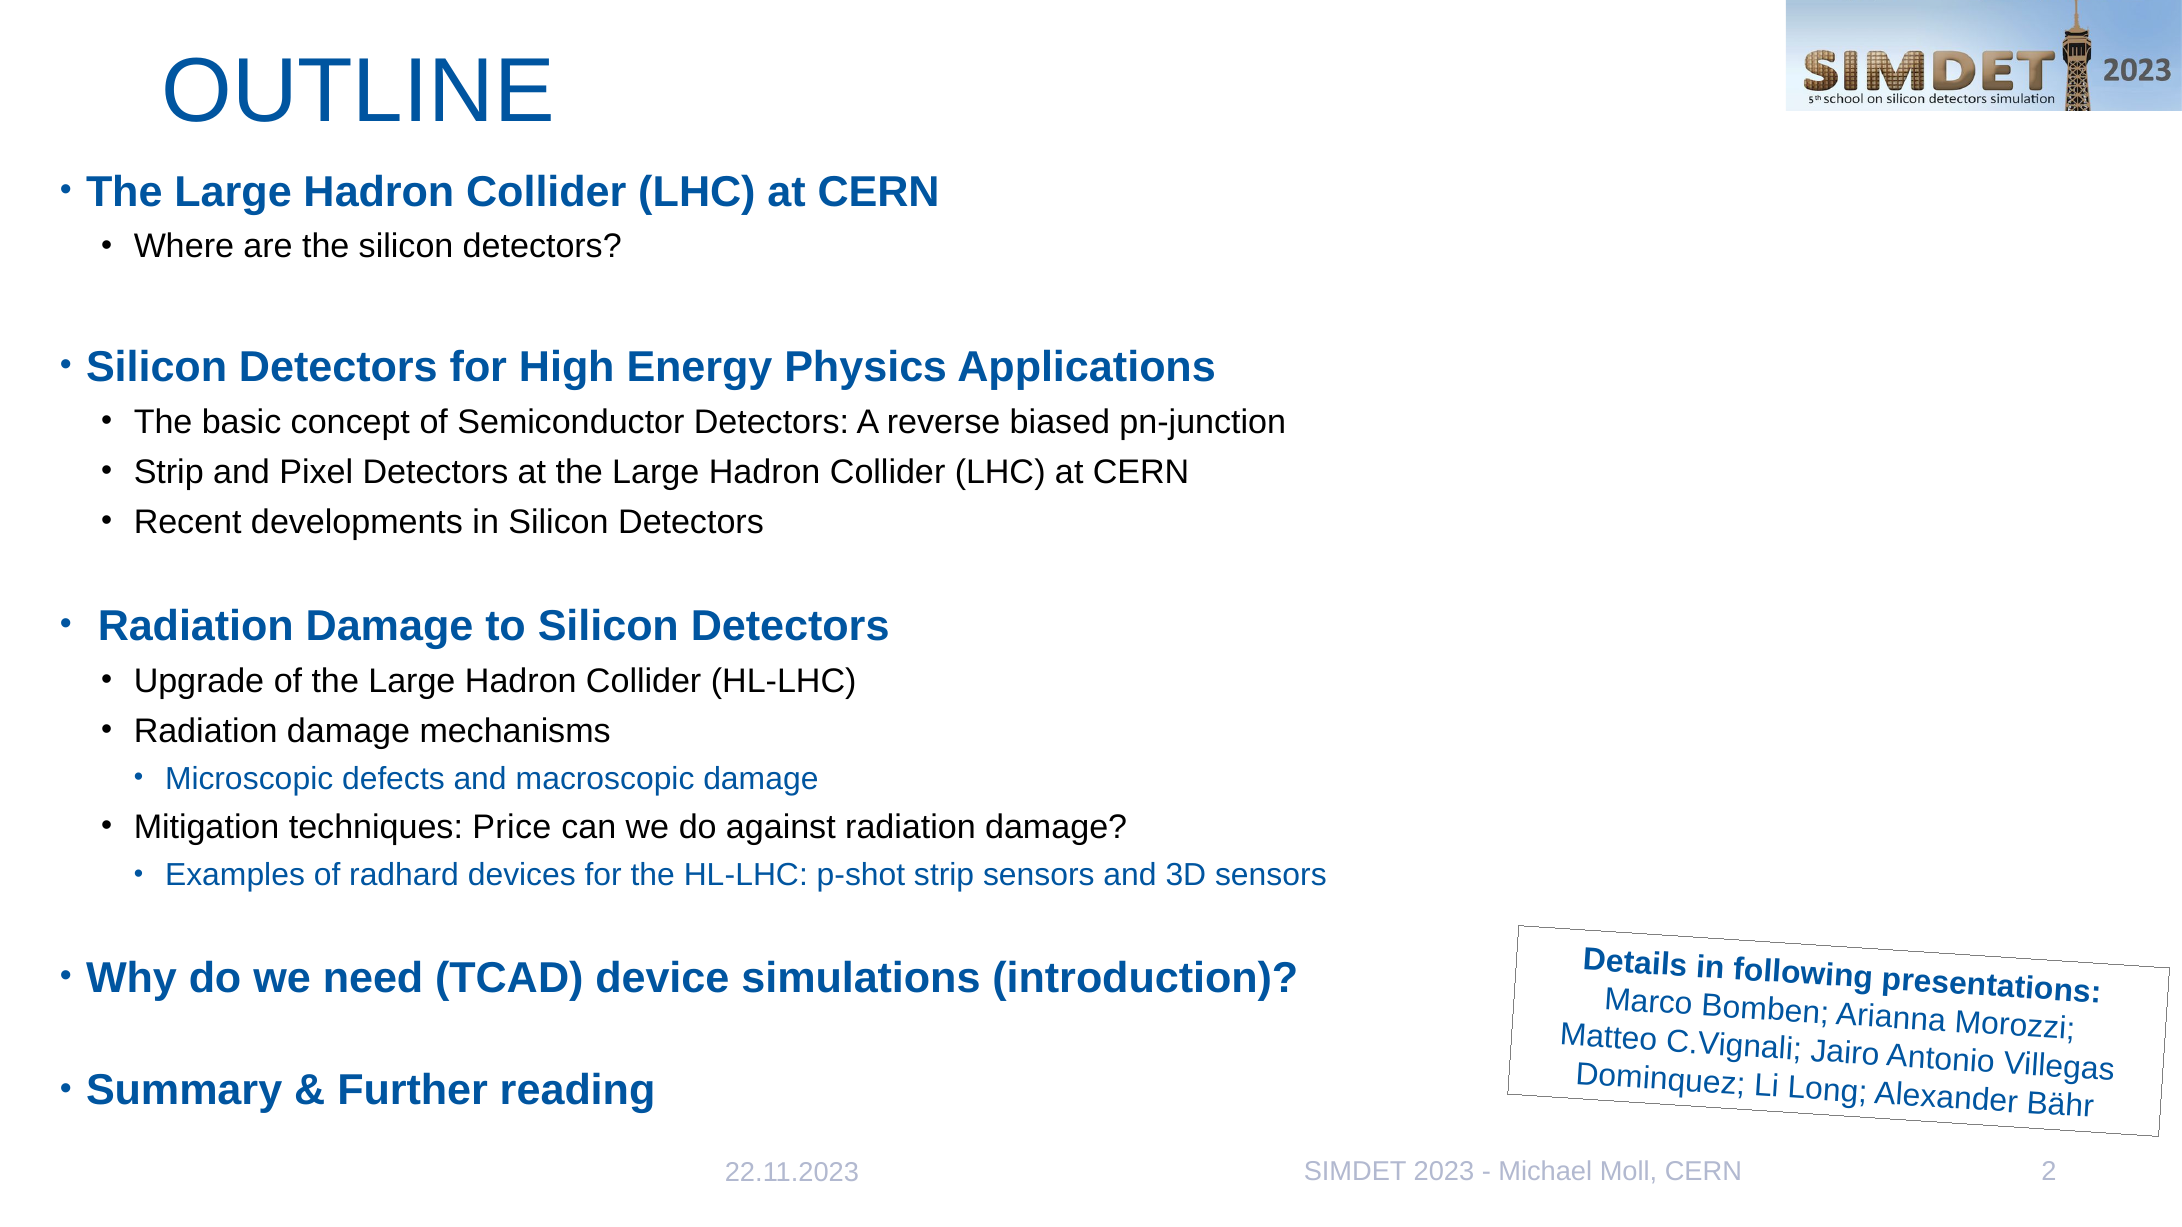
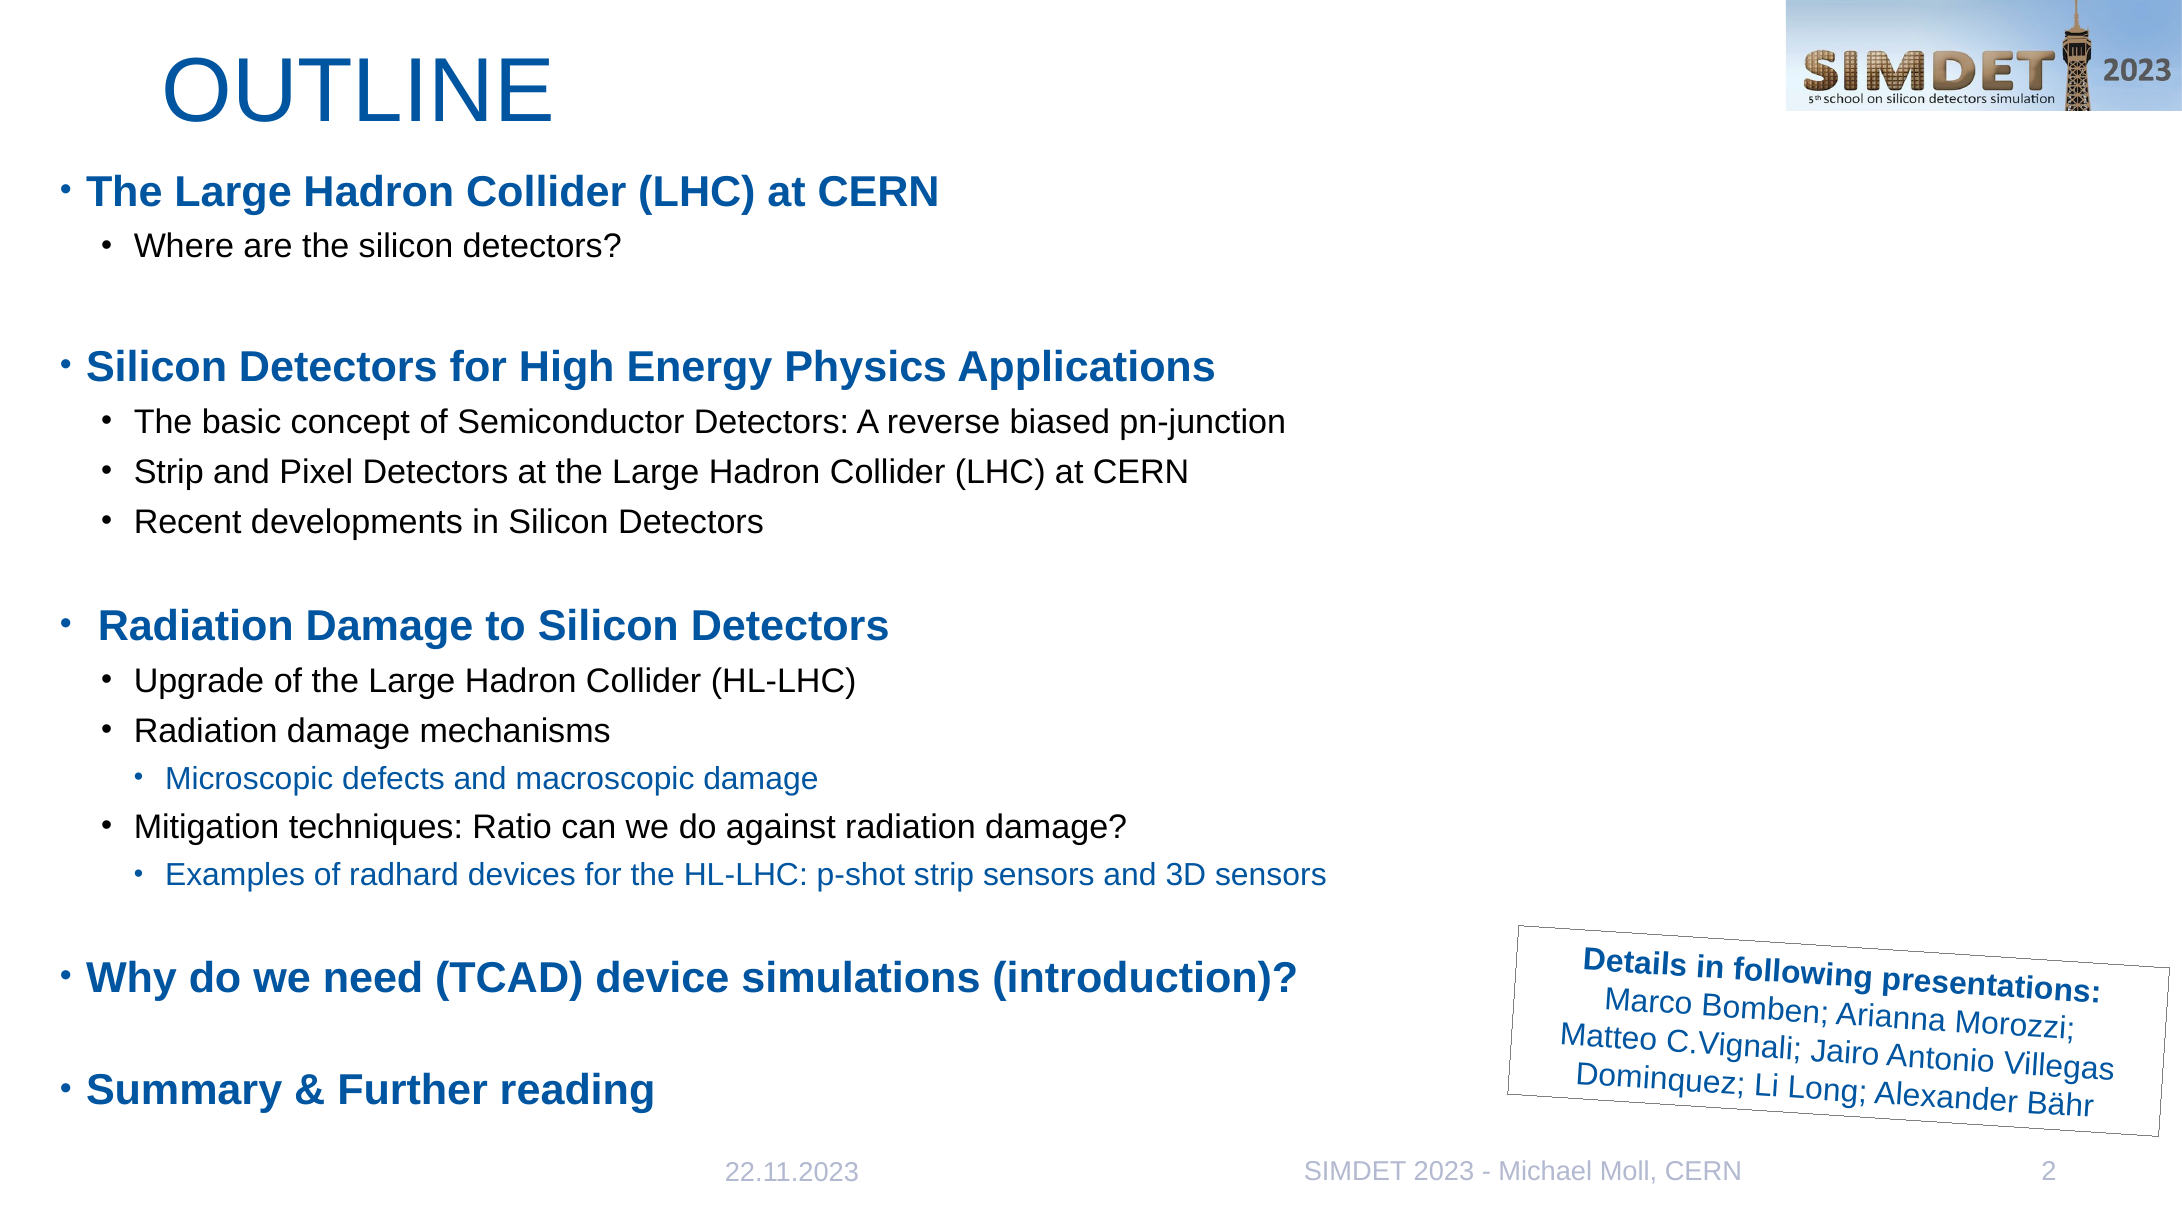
Price: Price -> Ratio (512, 828)
